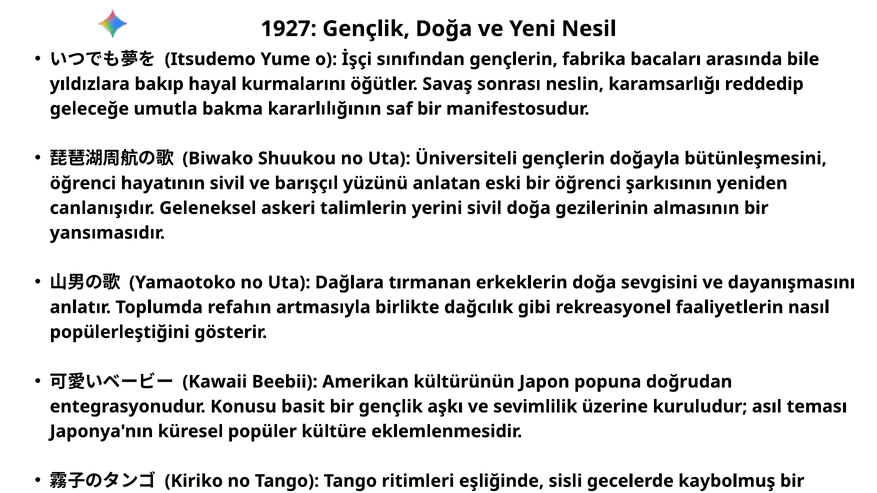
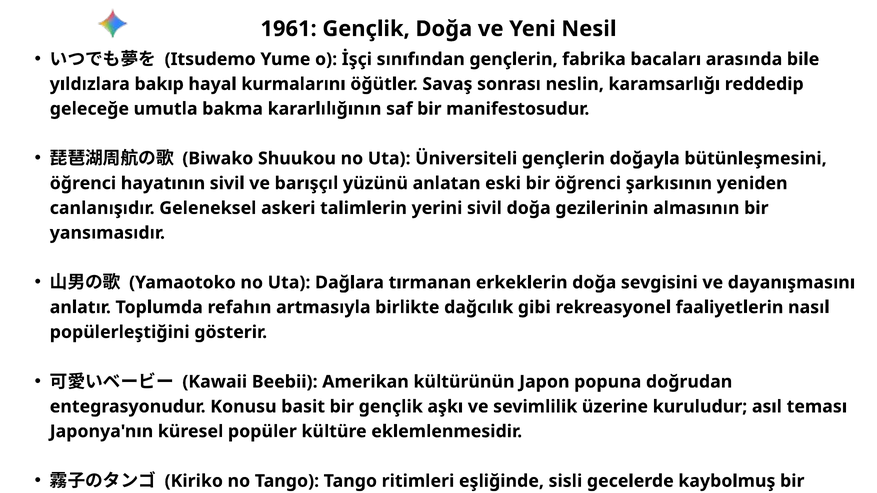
1927: 1927 -> 1961 (289, 29)
